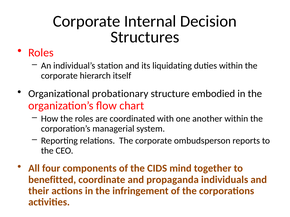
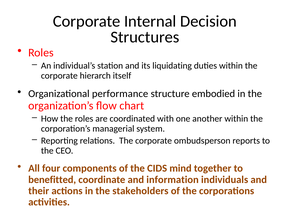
probationary: probationary -> performance (120, 94)
propaganda: propaganda -> information (173, 180)
infringement: infringement -> stakeholders (140, 191)
